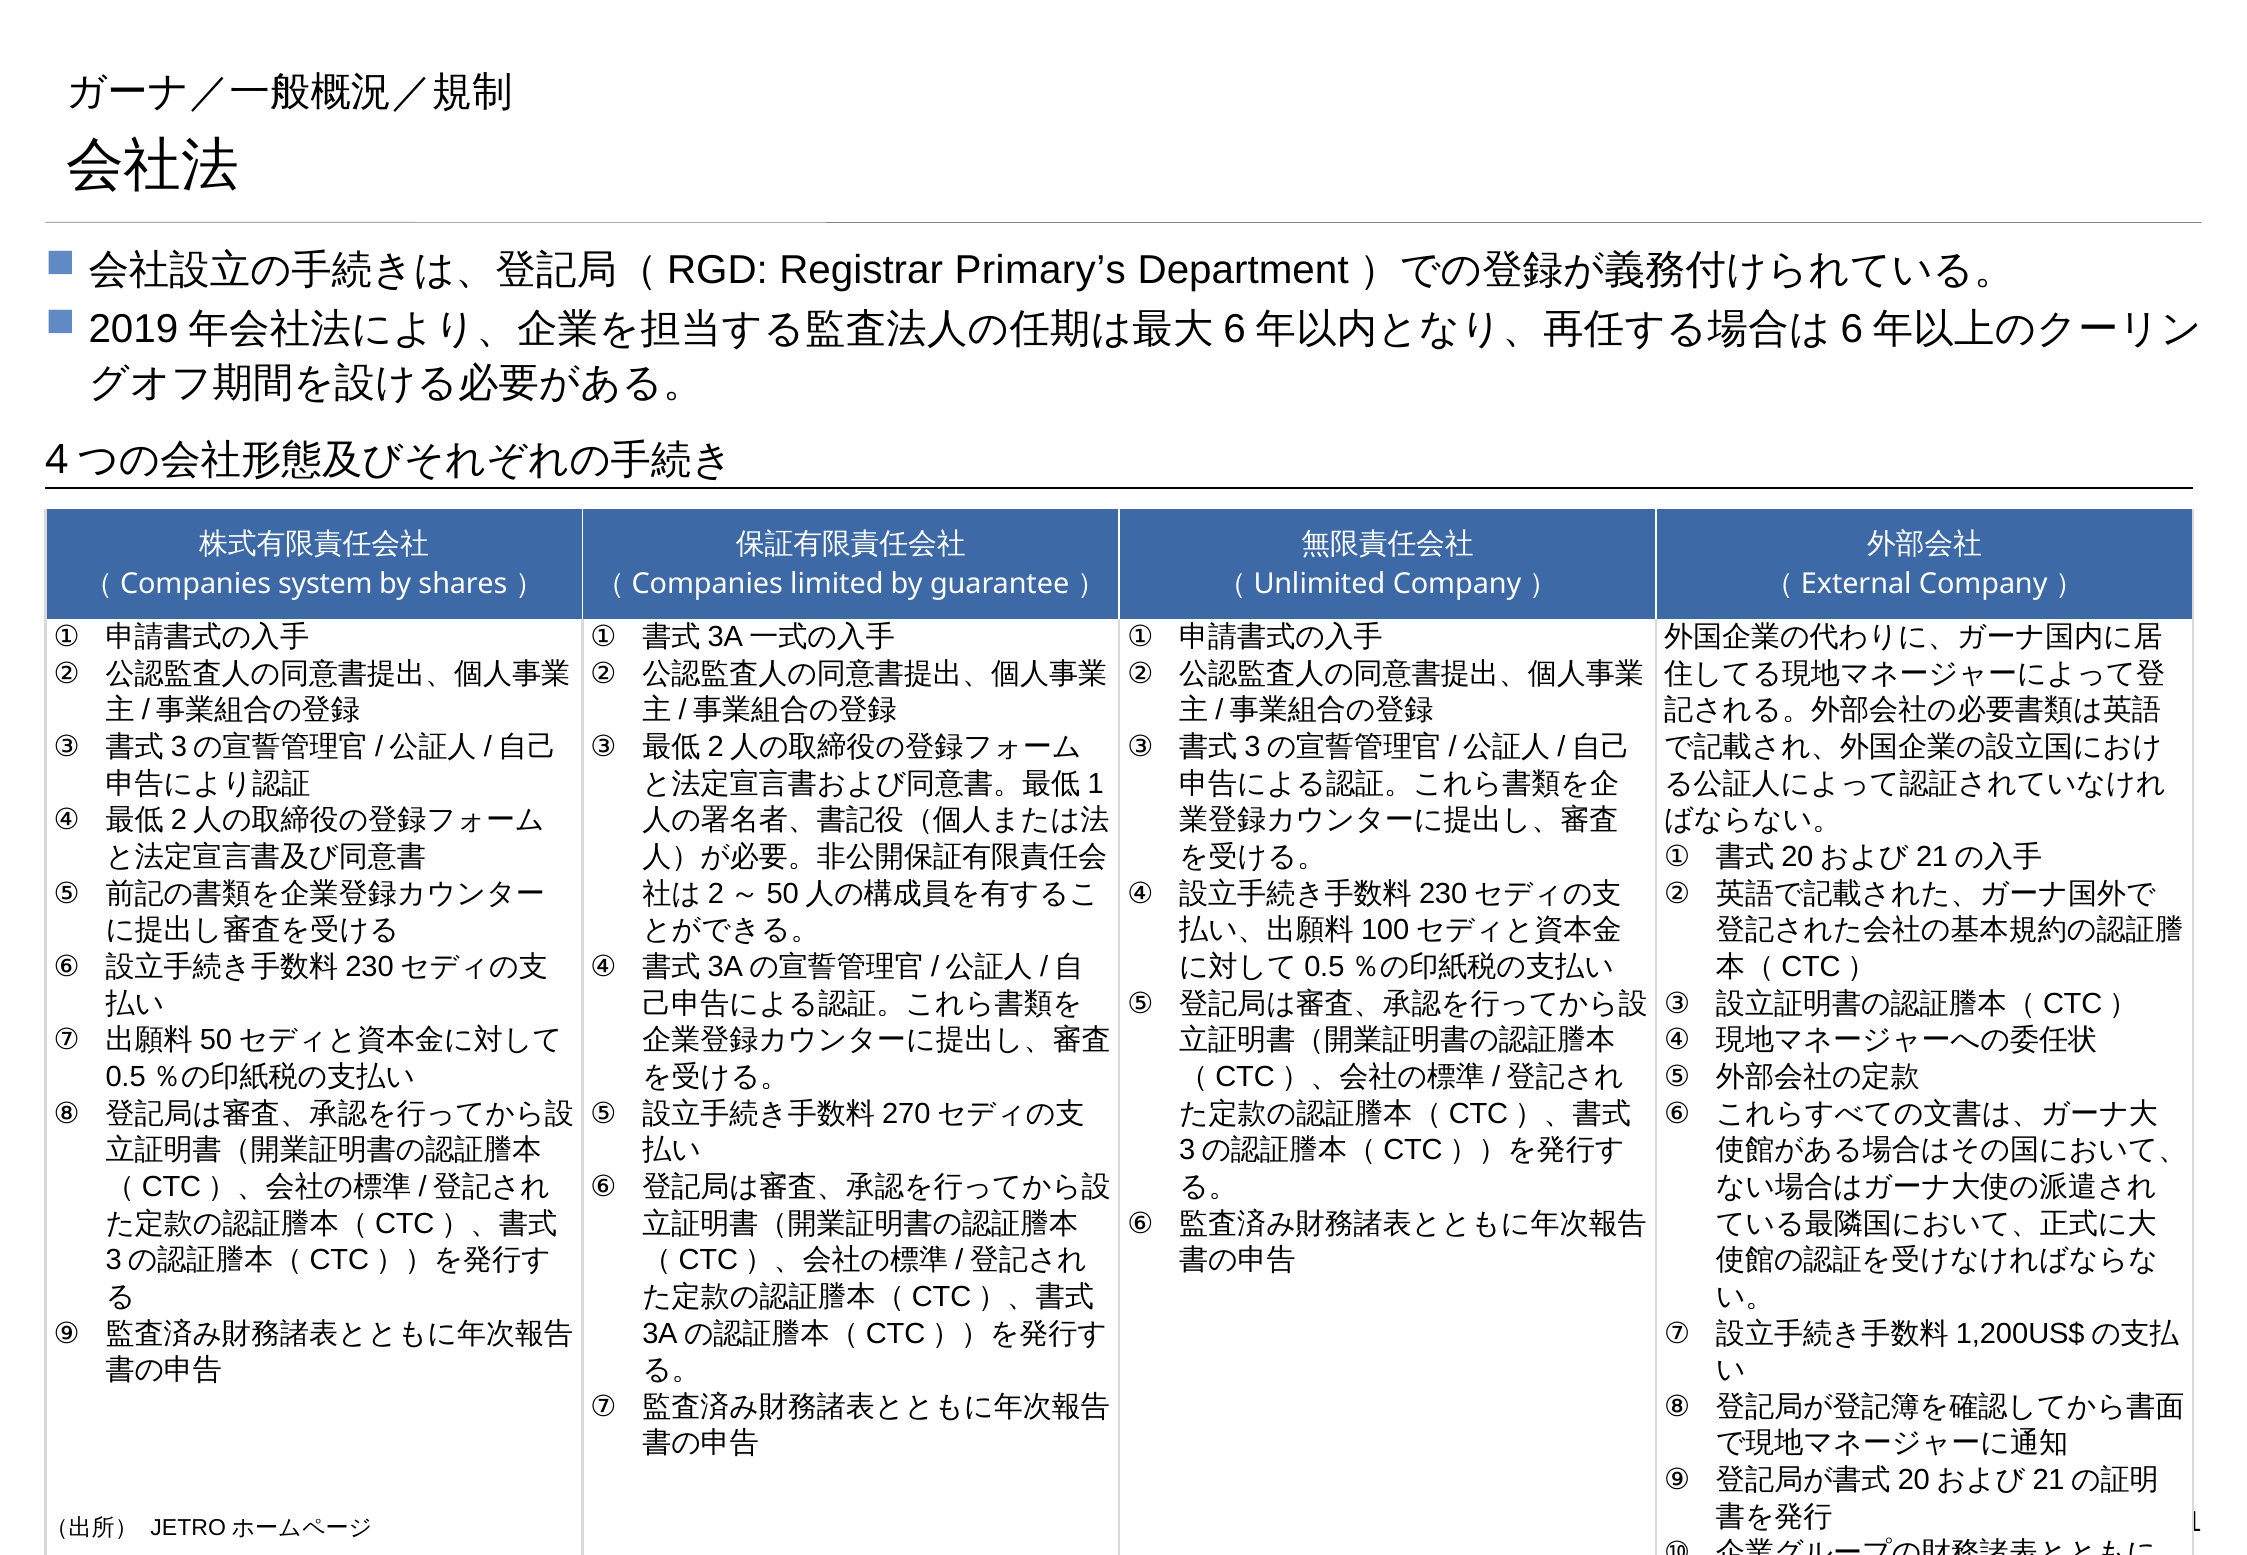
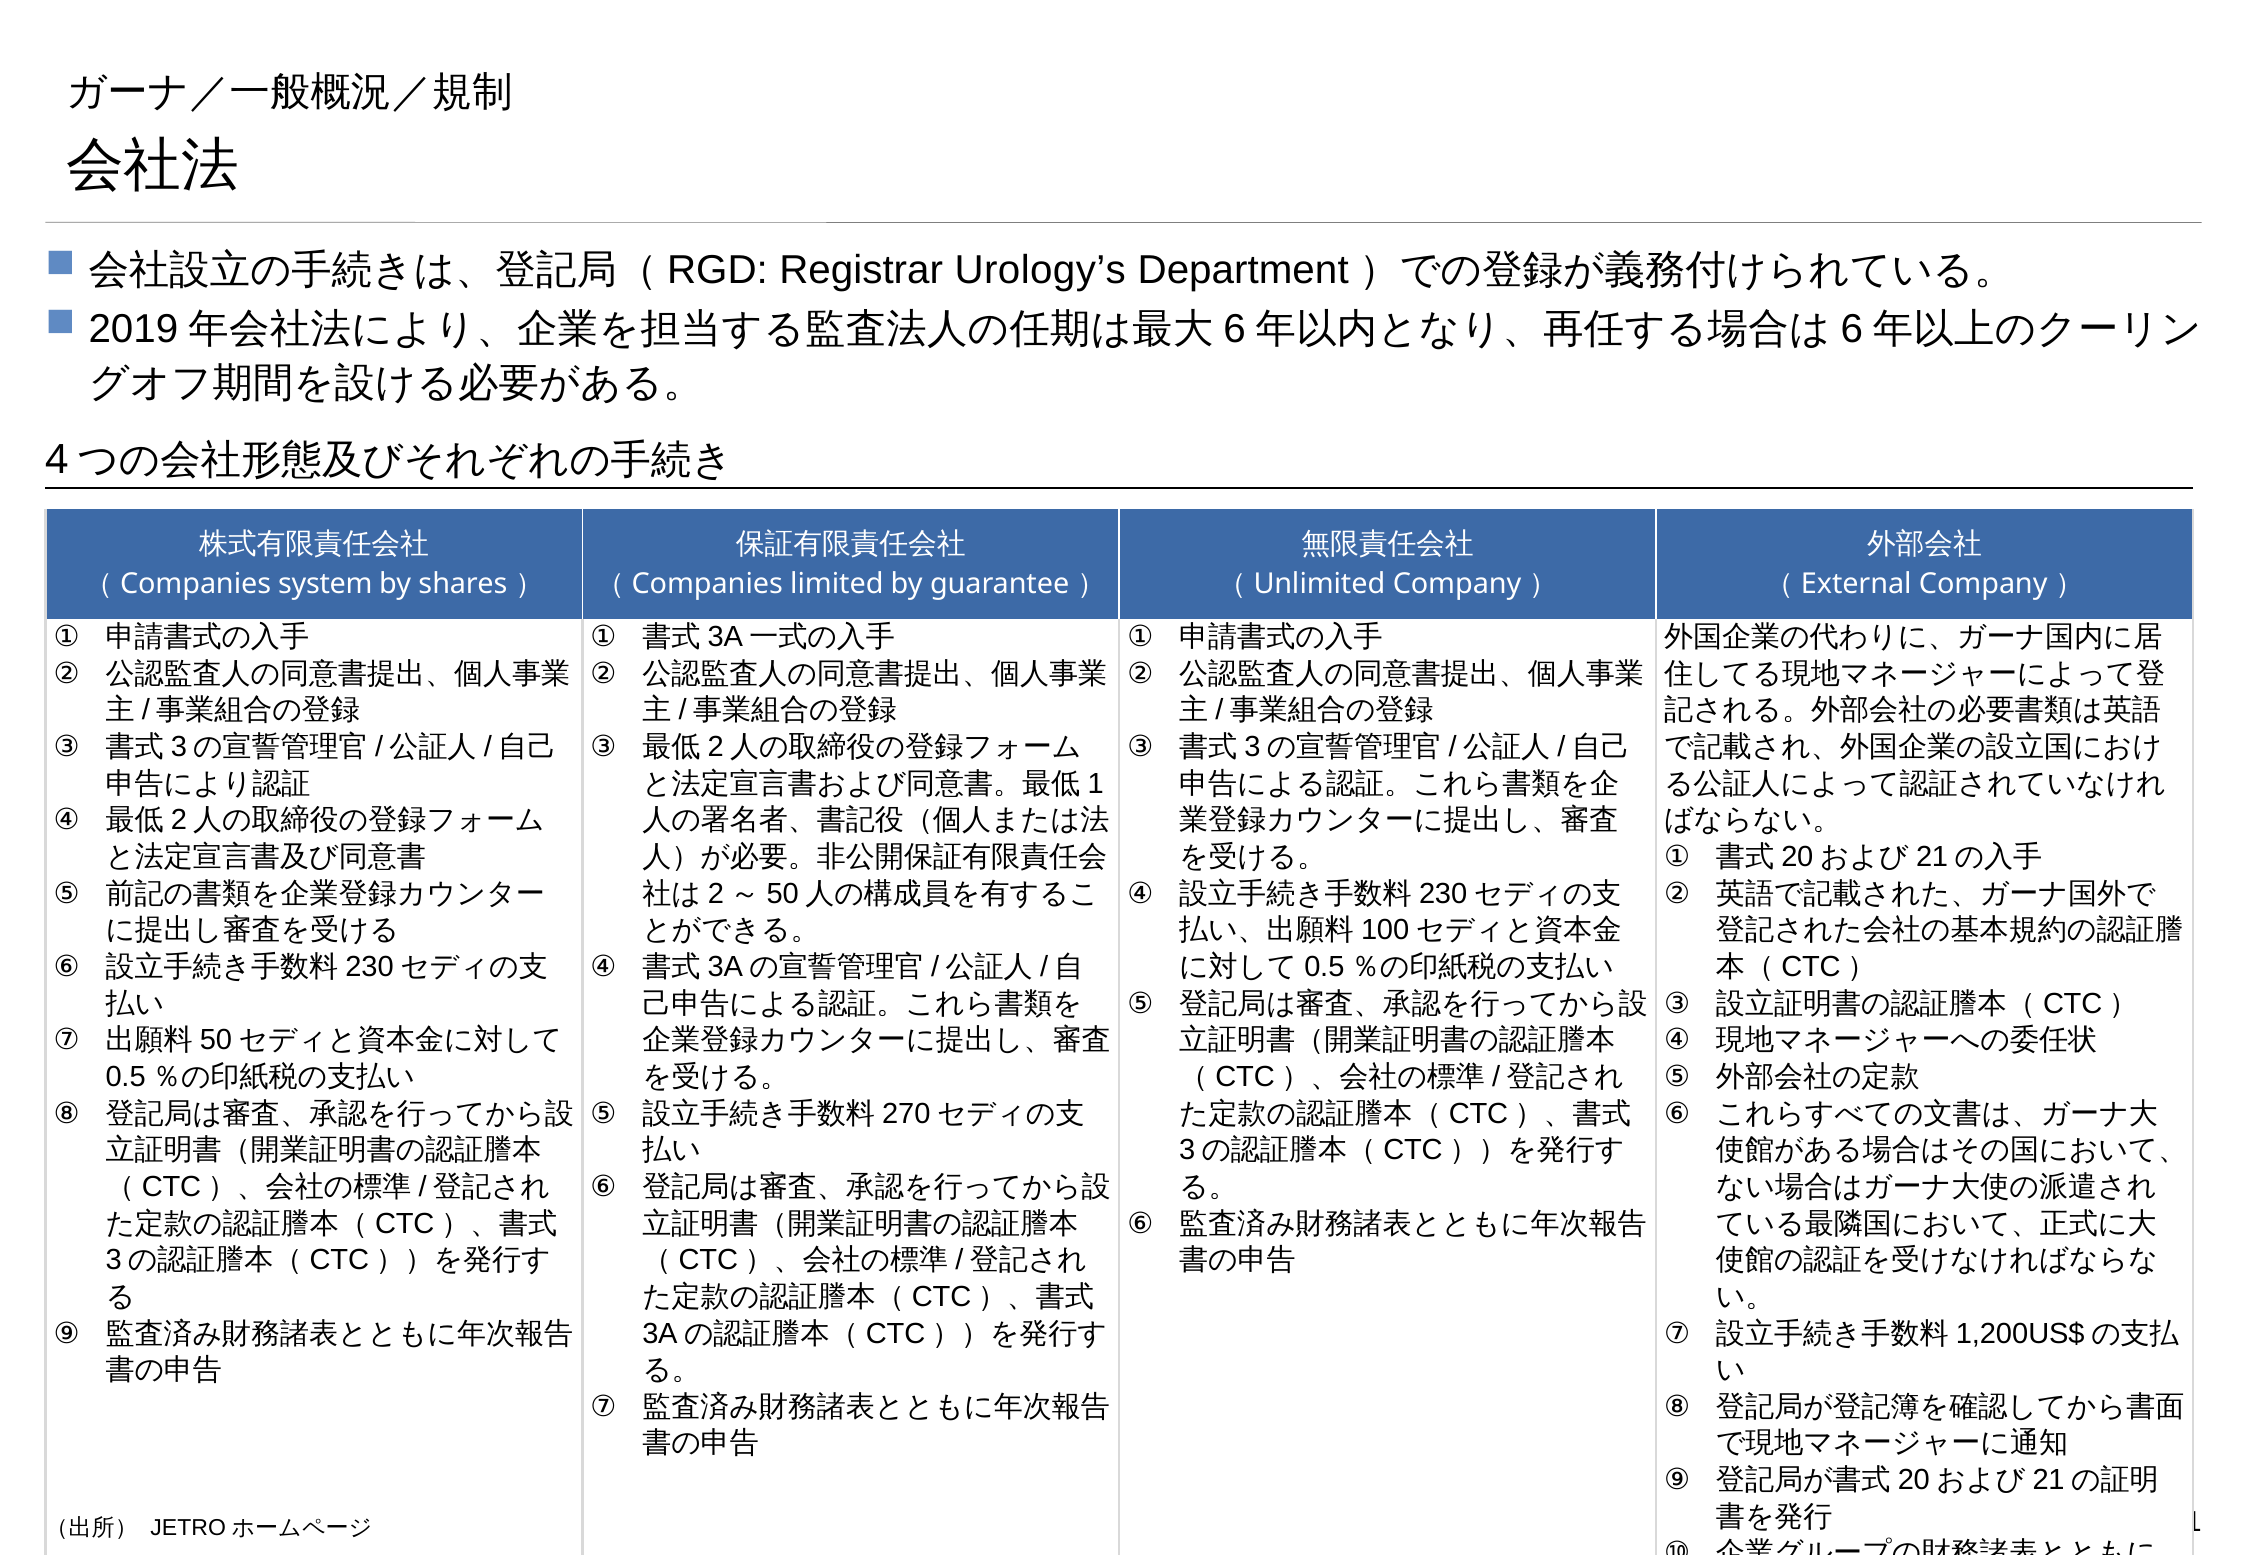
Primary’s: Primary’s -> Urology’s (1040, 271)
